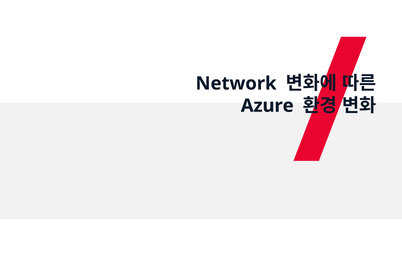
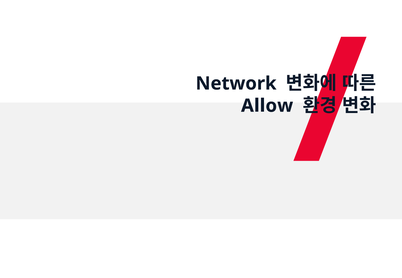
Azure: Azure -> Allow (267, 106)
